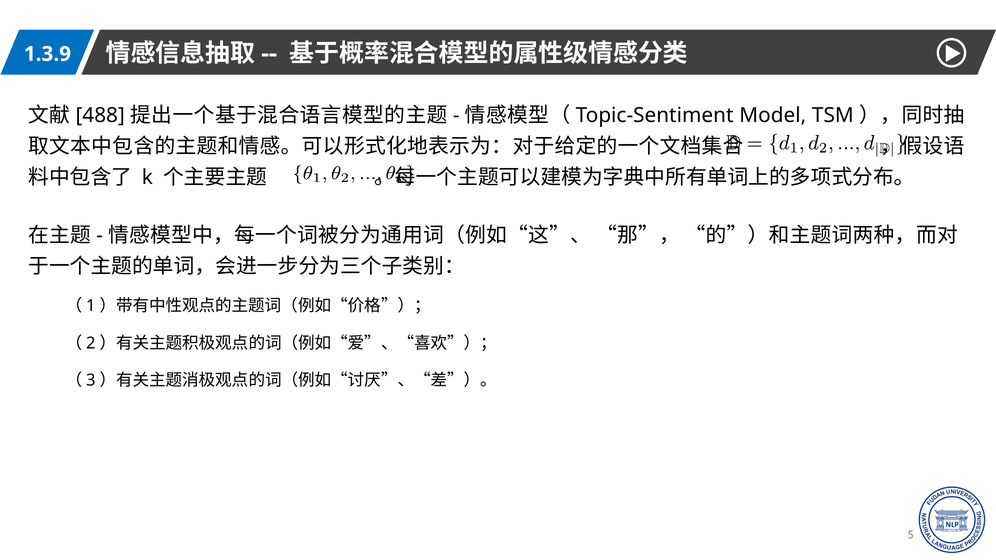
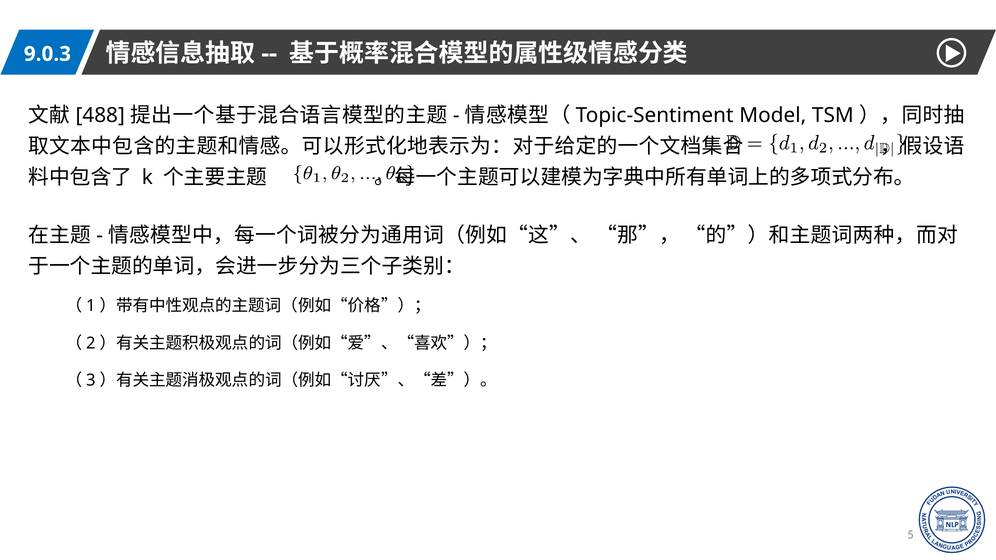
1.3.9: 1.3.9 -> 9.0.3 (47, 54)
